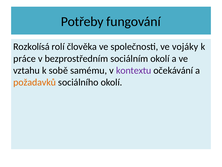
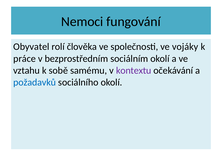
Potřeby: Potřeby -> Nemoci (82, 21)
Rozkolísá: Rozkolísá -> Obyvatel (31, 47)
požadavků colour: orange -> blue (35, 82)
